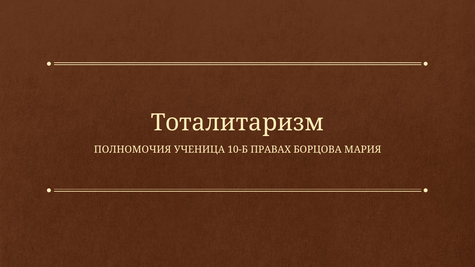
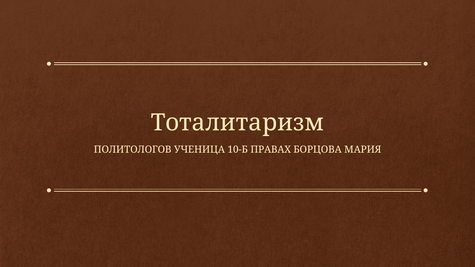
ПОЛНОМОЧИЯ: ПОЛНОМОЧИЯ -> ПОЛИТОЛОГОВ (133, 150)
